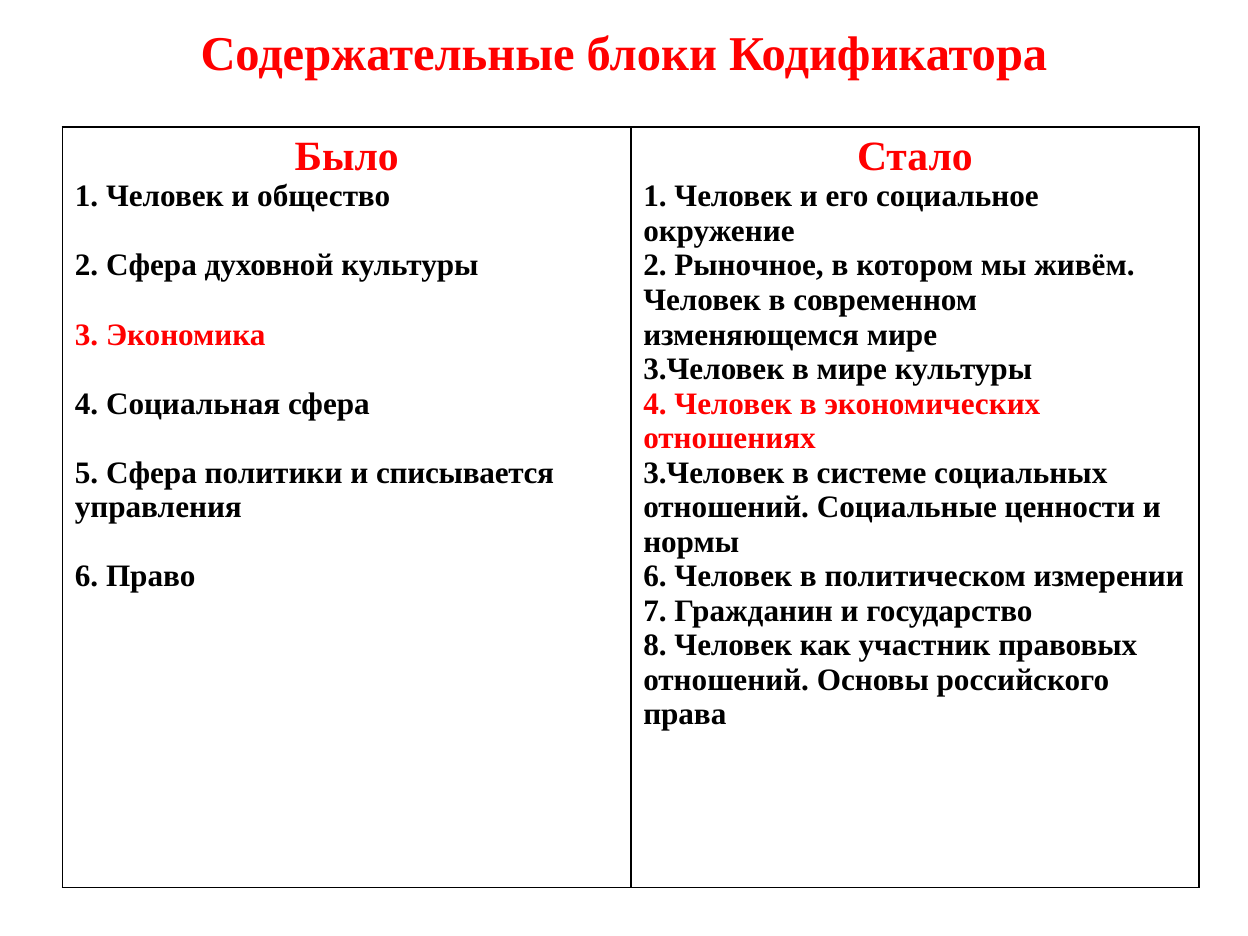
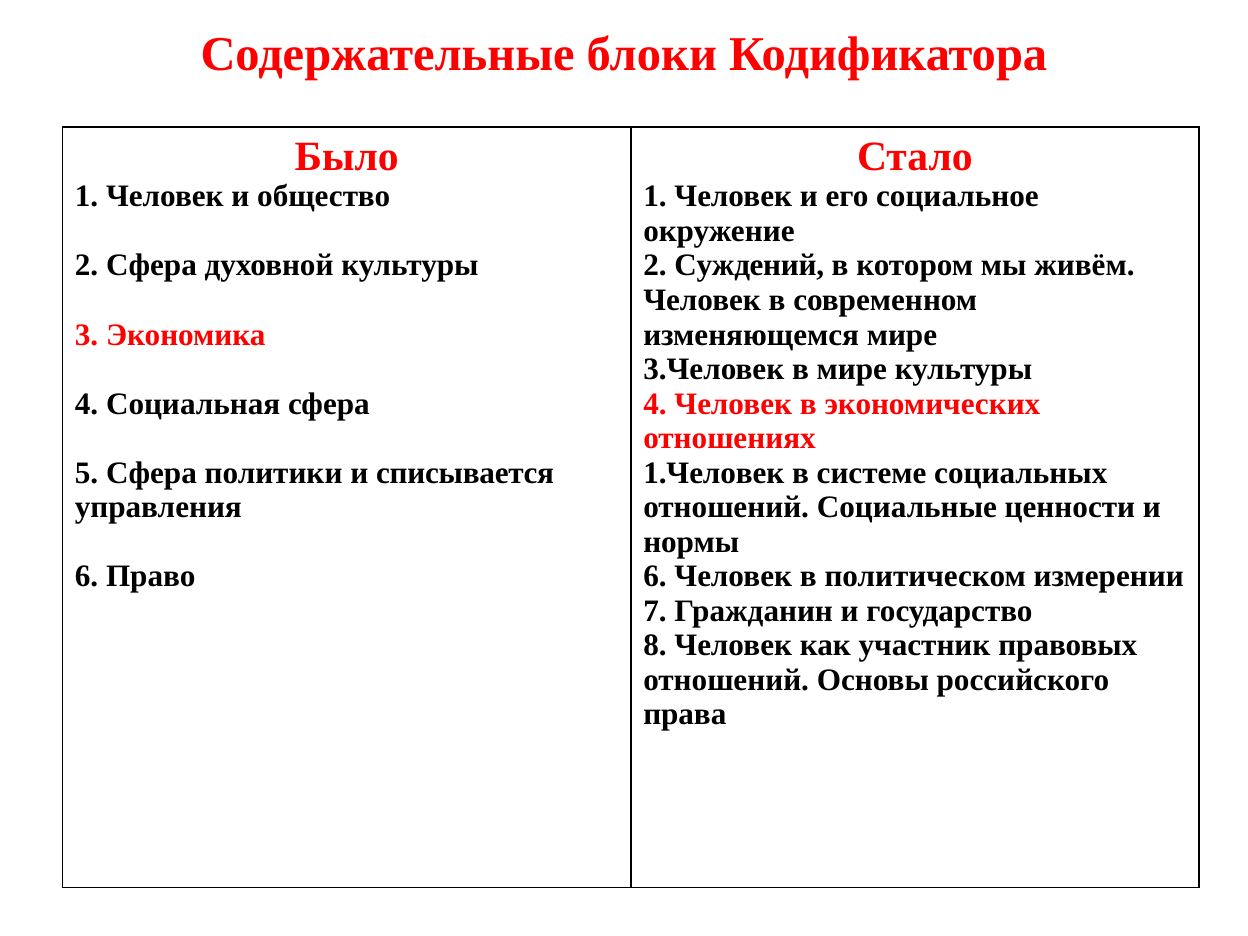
Рыночное: Рыночное -> Суждений (749, 266)
3.Человек: 3.Человек -> 1.Человек (714, 473)
